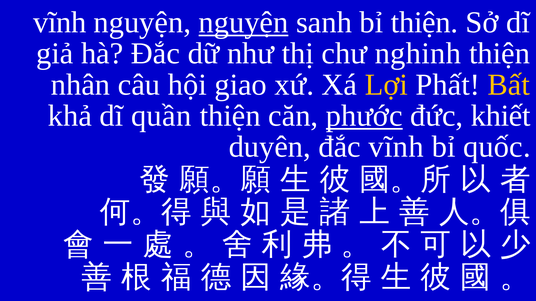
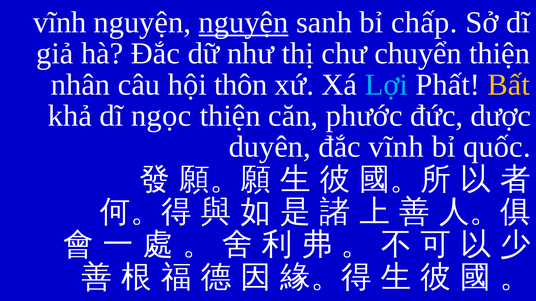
bỉ thiện: thiện -> chấp (424, 23)
nghinh: nghinh -> chuyển (418, 54)
giao: giao -> thôn (241, 85)
Lợi colour: yellow -> light blue (386, 85)
quần: quần -> ngọc (161, 116)
phước underline: present -> none (364, 116)
khiết: khiết -> dược (501, 116)
